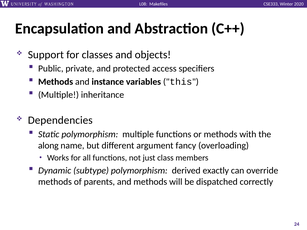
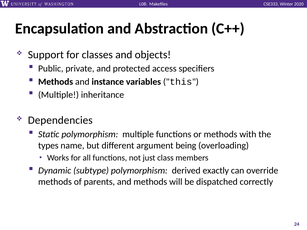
along: along -> types (48, 146)
fancy: fancy -> being (186, 146)
